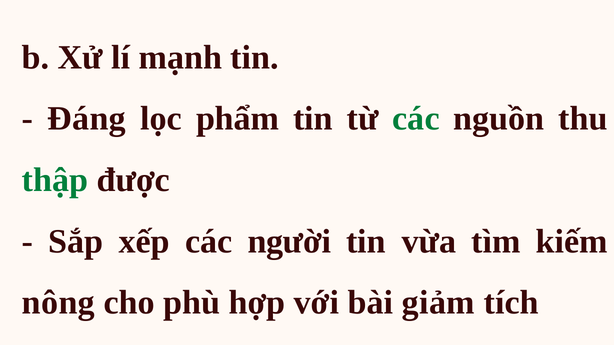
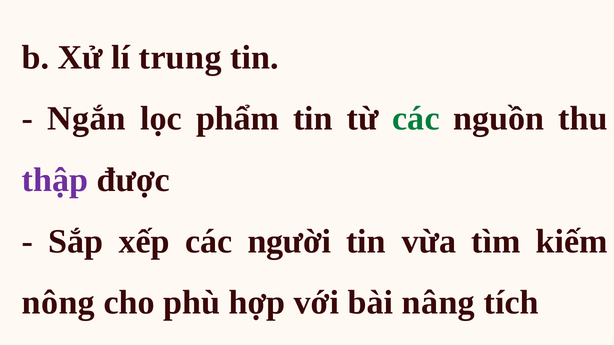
mạnh: mạnh -> trung (180, 57)
Đáng: Đáng -> Ngắn (87, 119)
thập colour: green -> purple (55, 180)
giảm: giảm -> nâng (438, 303)
